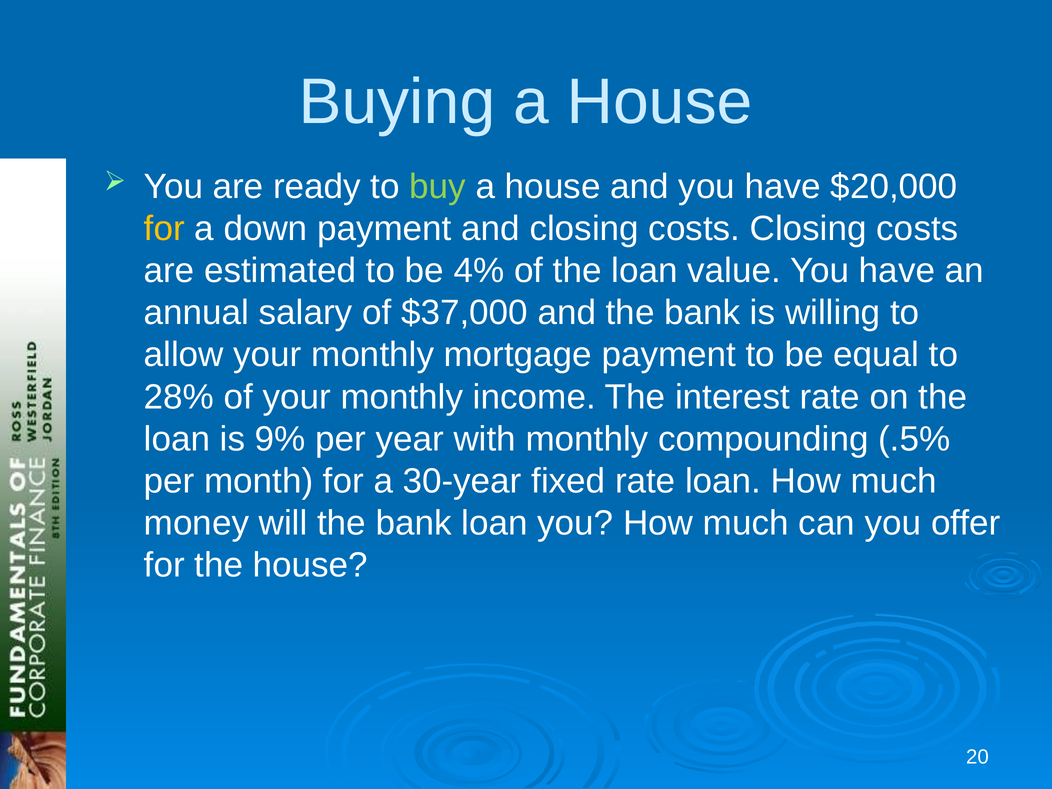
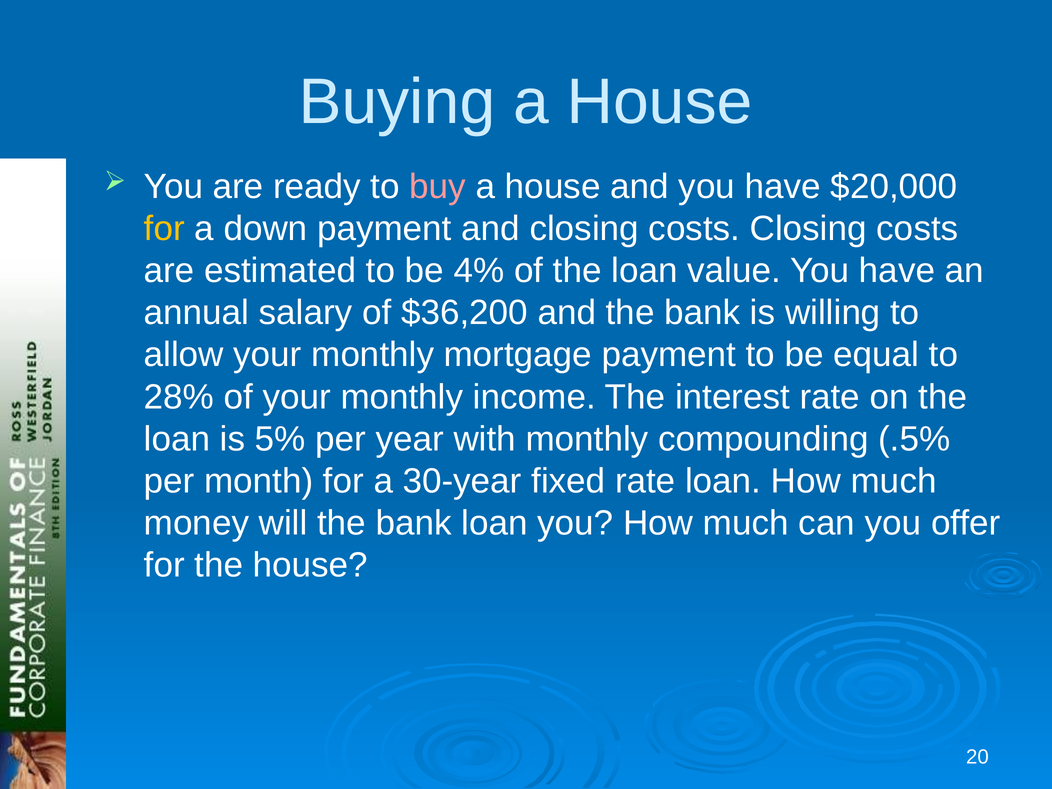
buy colour: light green -> pink (438, 187)
$37,000: $37,000 -> $36,200 (464, 313)
9%: 9% -> 5% (280, 439)
